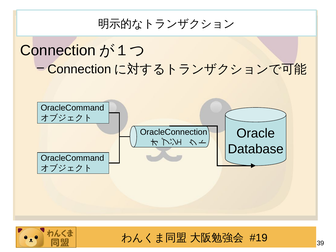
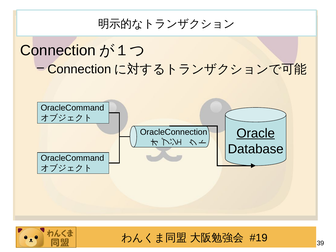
Oracle underline: none -> present (256, 133)
